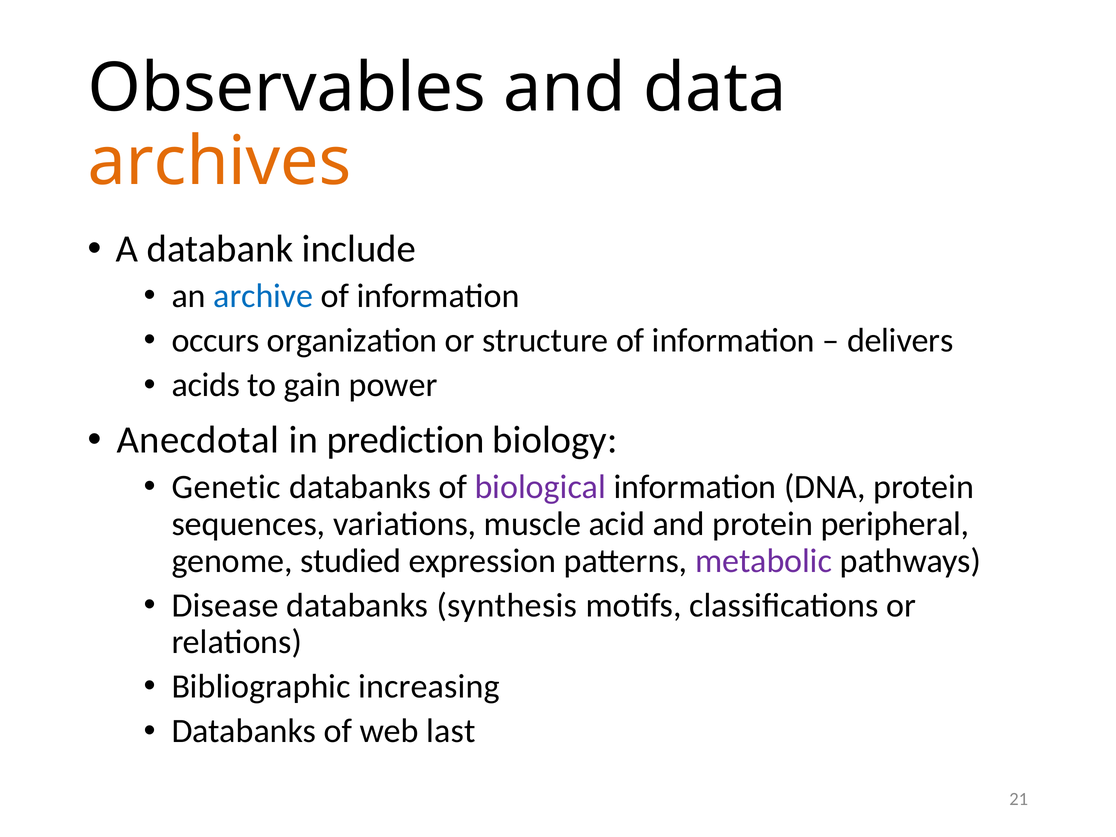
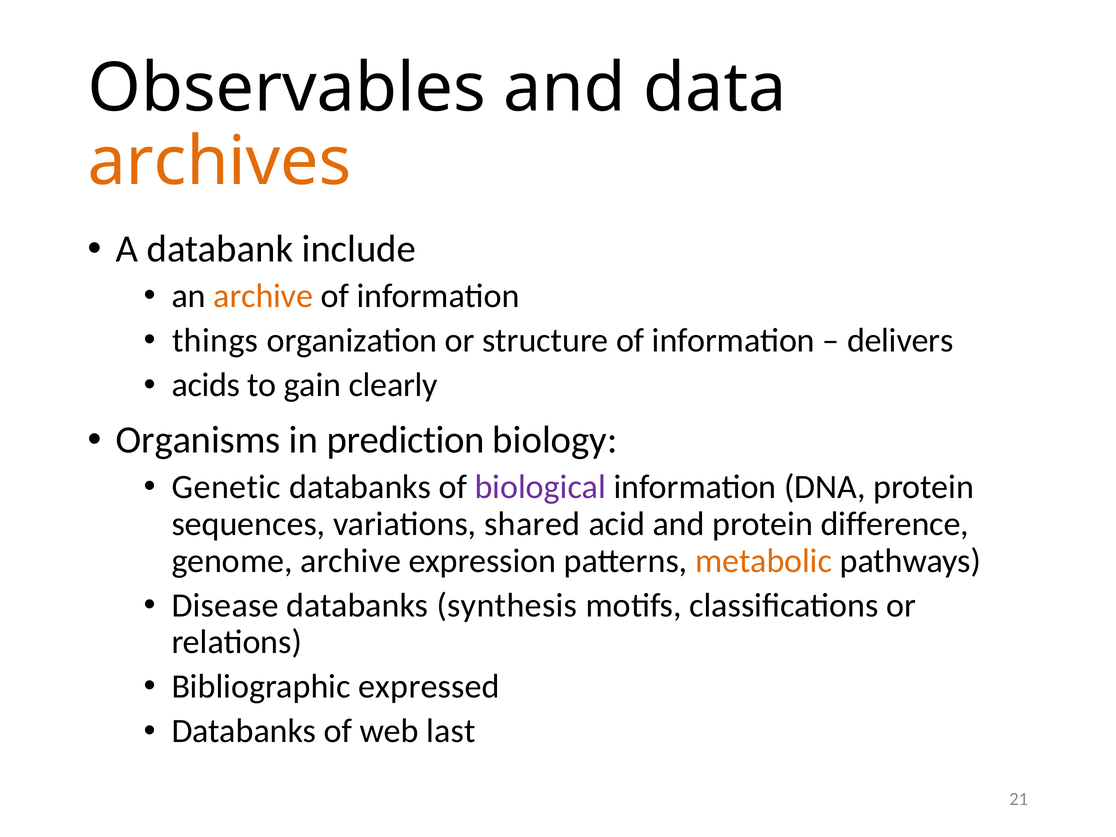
archive colour: blue -> orange (263, 296)
occurs: occurs -> things (215, 341)
power: power -> clearly (393, 385)
Anecdotal: Anecdotal -> Organisms (198, 440)
muscle: muscle -> shared (532, 524)
peripheral: peripheral -> difference (895, 524)
genome studied: studied -> archive (351, 561)
metabolic colour: purple -> orange (764, 561)
increasing: increasing -> expressed (429, 687)
